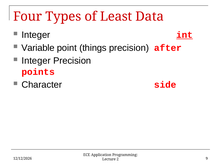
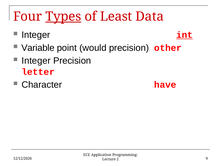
Types underline: none -> present (63, 16)
things: things -> would (93, 48)
after: after -> other (168, 48)
points: points -> letter (38, 72)
side: side -> have (165, 85)
